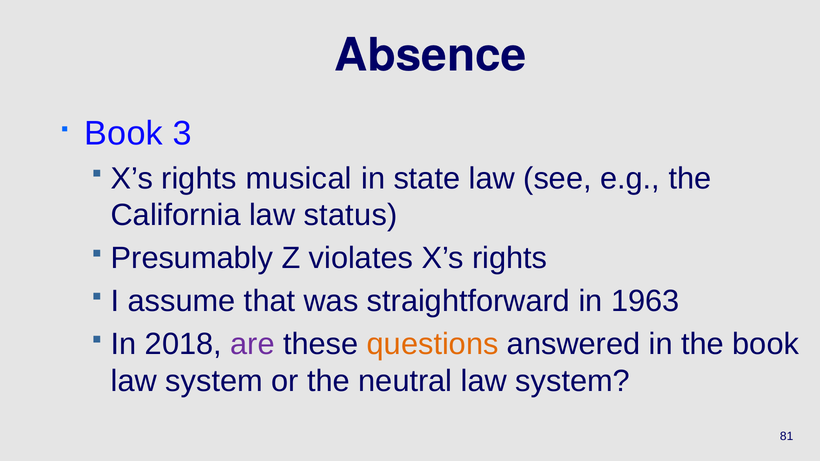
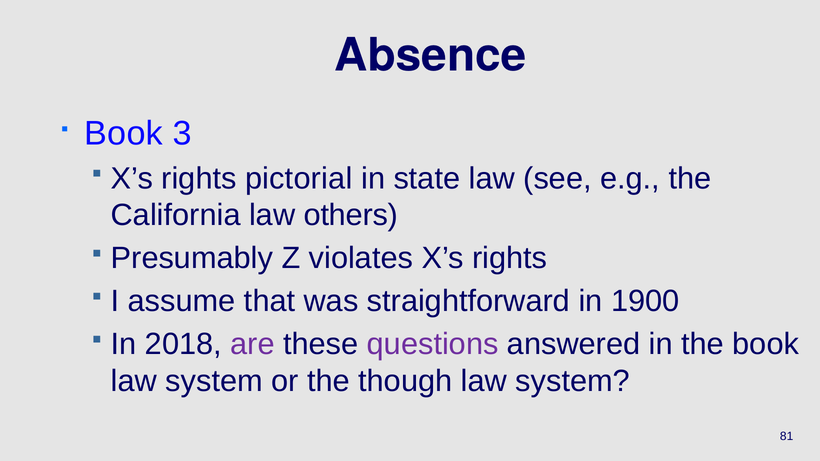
musical: musical -> pictorial (299, 178)
status: status -> others (351, 215)
1963: 1963 -> 1900 (645, 301)
questions colour: orange -> purple (433, 345)
neutral: neutral -> though (405, 381)
